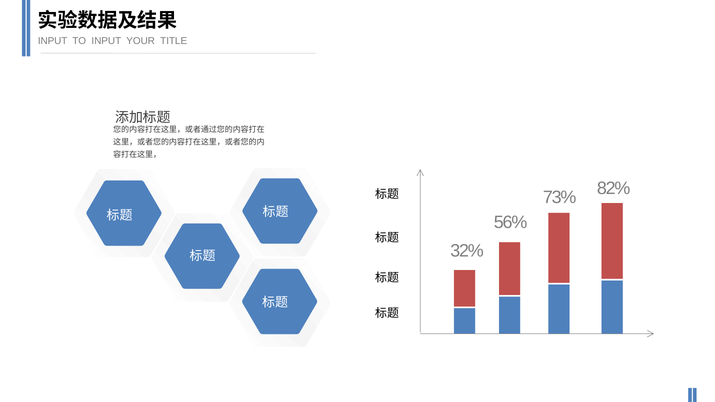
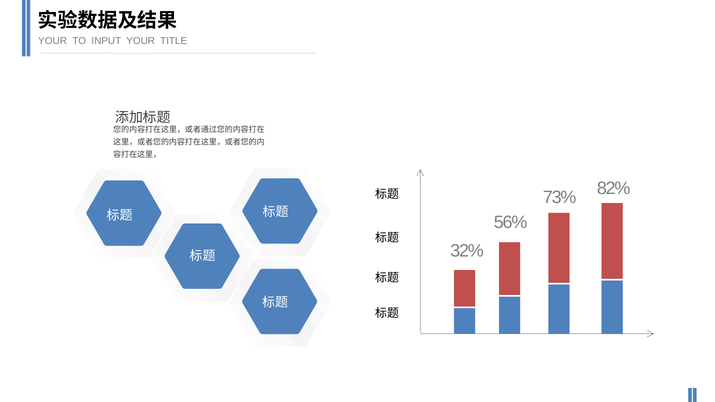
INPUT: INPUT -> YOUR (53, 41)
